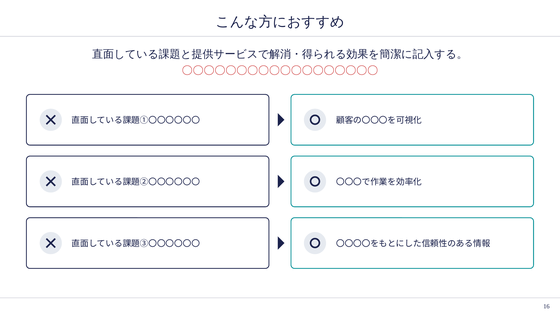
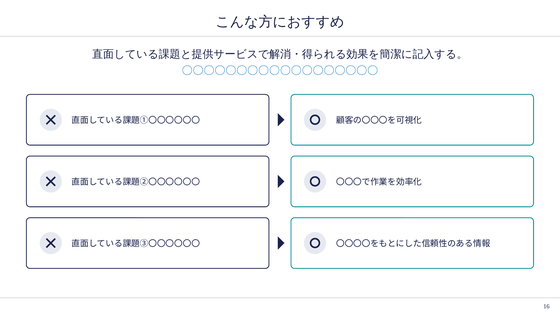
〇〇〇〇〇〇〇〇〇〇〇〇〇〇〇〇〇〇 colour: red -> blue (280, 71)
